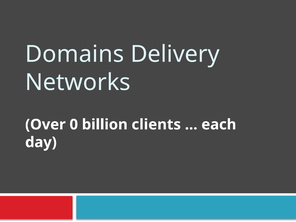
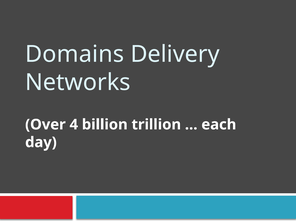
0: 0 -> 4 (74, 125)
clients: clients -> trillion (156, 125)
